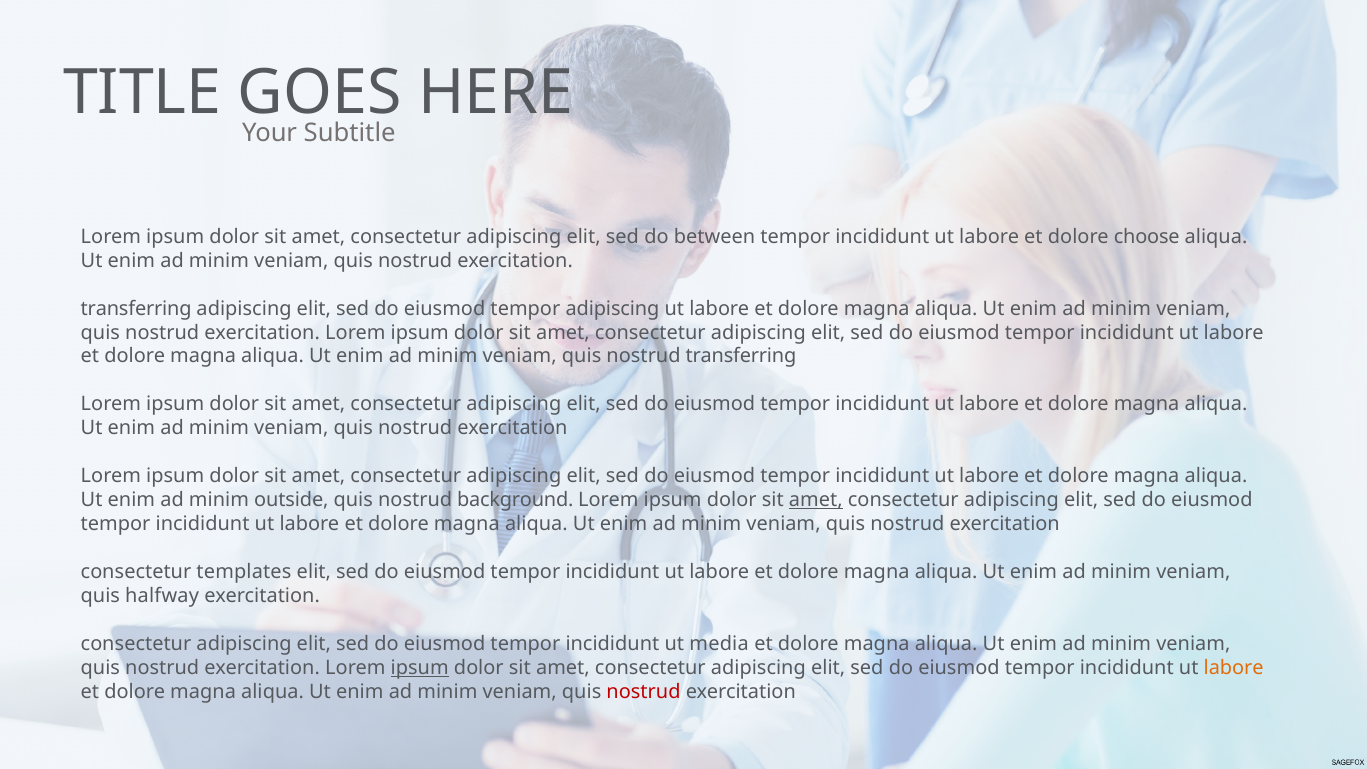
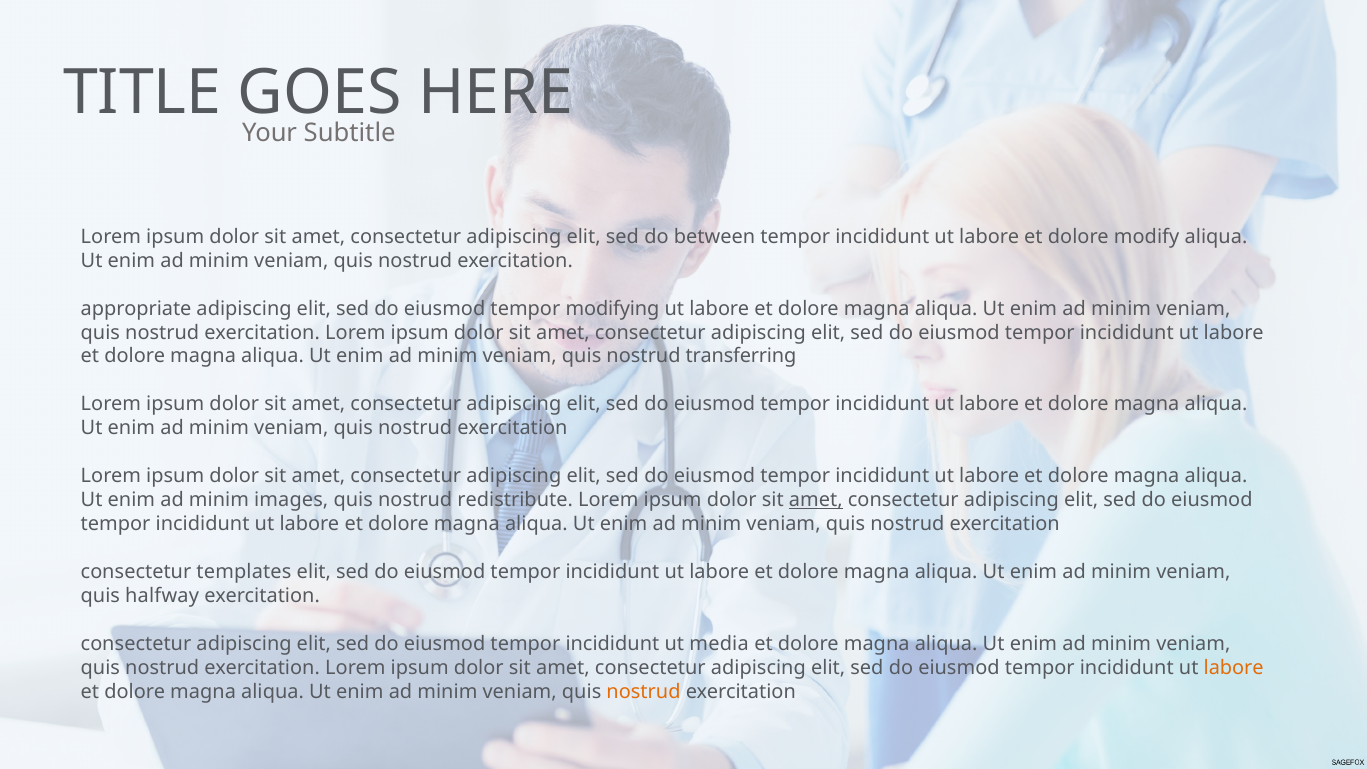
choose: choose -> modify (1147, 237)
transferring: transferring -> appropriate (136, 308)
tempor adipiscing: adipiscing -> modifying (613, 308)
outside: outside -> images (291, 500)
background: background -> redistribute (515, 500)
ipsum underline: present -> none (420, 668)
nostrud colour: red -> orange (643, 691)
